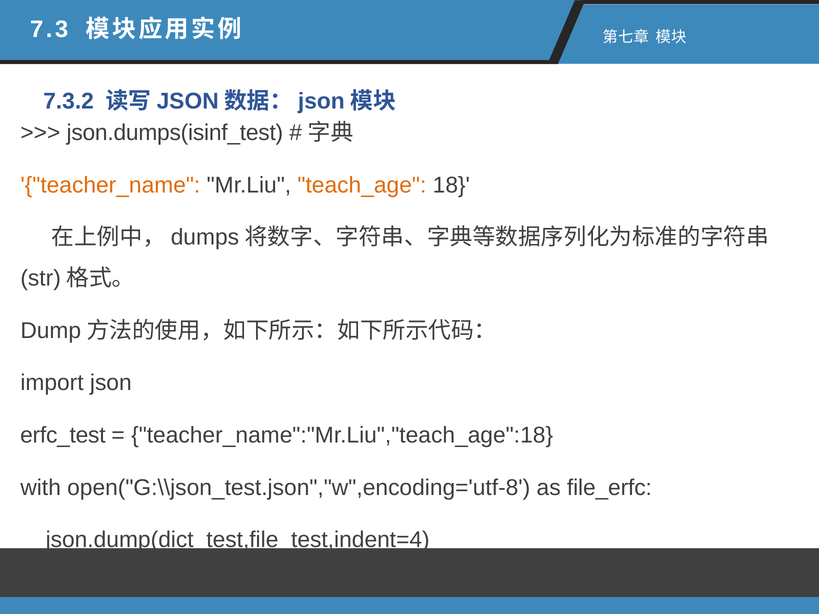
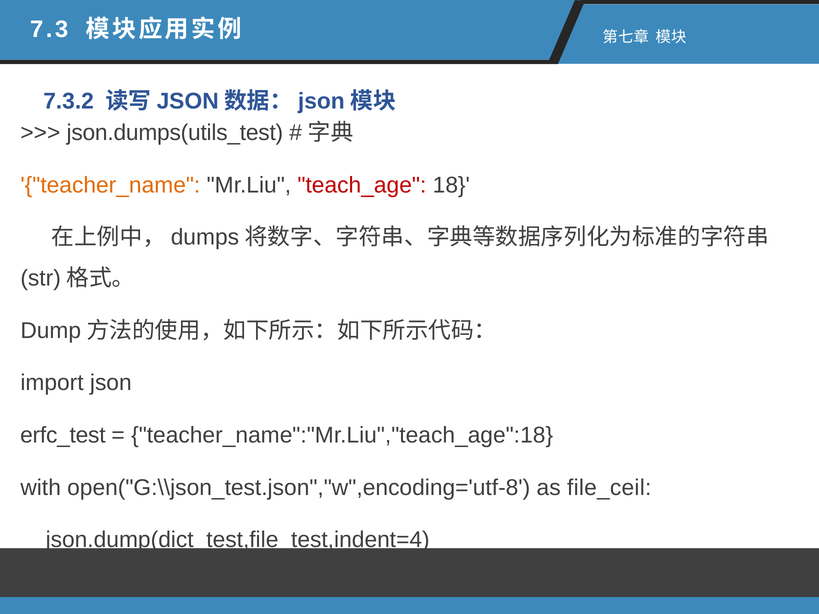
json.dumps(isinf_test: json.dumps(isinf_test -> json.dumps(utils_test (175, 133)
teach_age colour: orange -> red (362, 185)
file_erfc: file_erfc -> file_ceil (609, 488)
